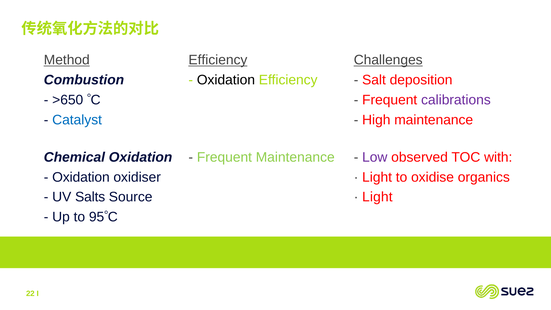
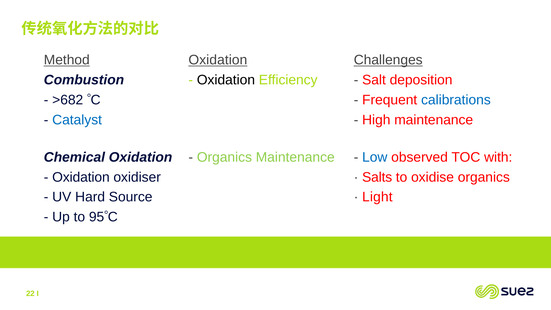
Method Efficiency: Efficiency -> Oxidation (218, 60)
>650: >650 -> >682 (68, 100)
calibrations colour: purple -> blue (456, 100)
Frequent: Frequent -> Organics (224, 157)
Low colour: purple -> blue (375, 157)
Light: Light -> Salts (377, 177)
Salts: Salts -> Hard (90, 197)
